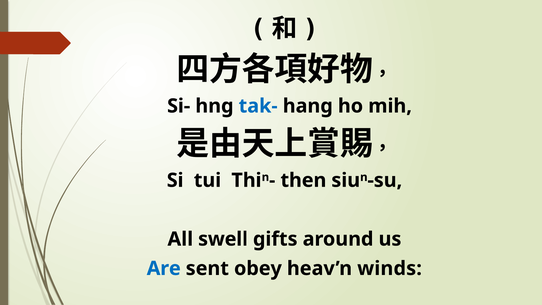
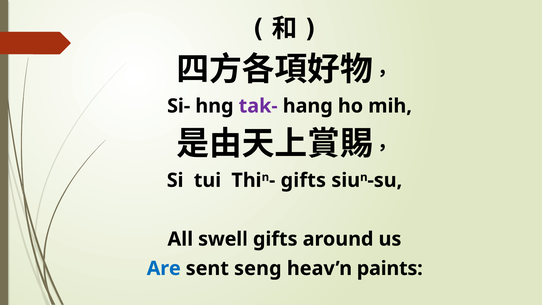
tak- colour: blue -> purple (258, 106)
then: then -> gifts (303, 180)
obey: obey -> seng (258, 268)
winds: winds -> paints (390, 268)
